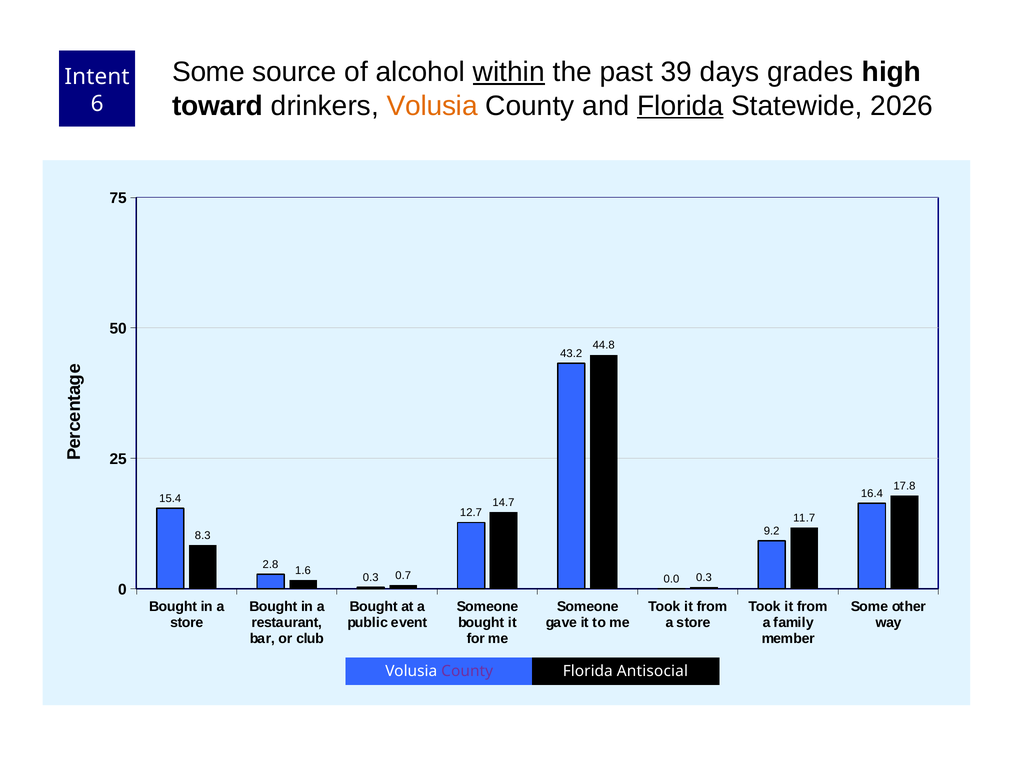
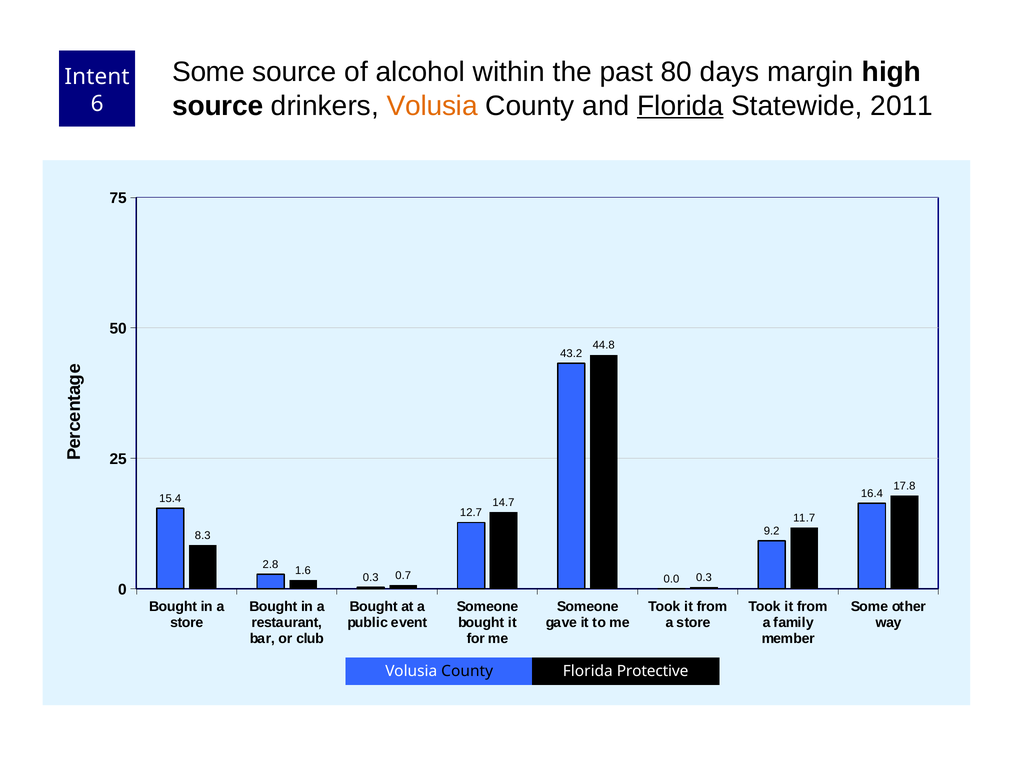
within underline: present -> none (509, 72)
39: 39 -> 80 (676, 72)
grades: grades -> margin (810, 72)
toward: toward -> source (218, 106)
2026: 2026 -> 2011 (902, 106)
County colour: purple -> black (467, 672)
Antisocial: Antisocial -> Protective (653, 672)
